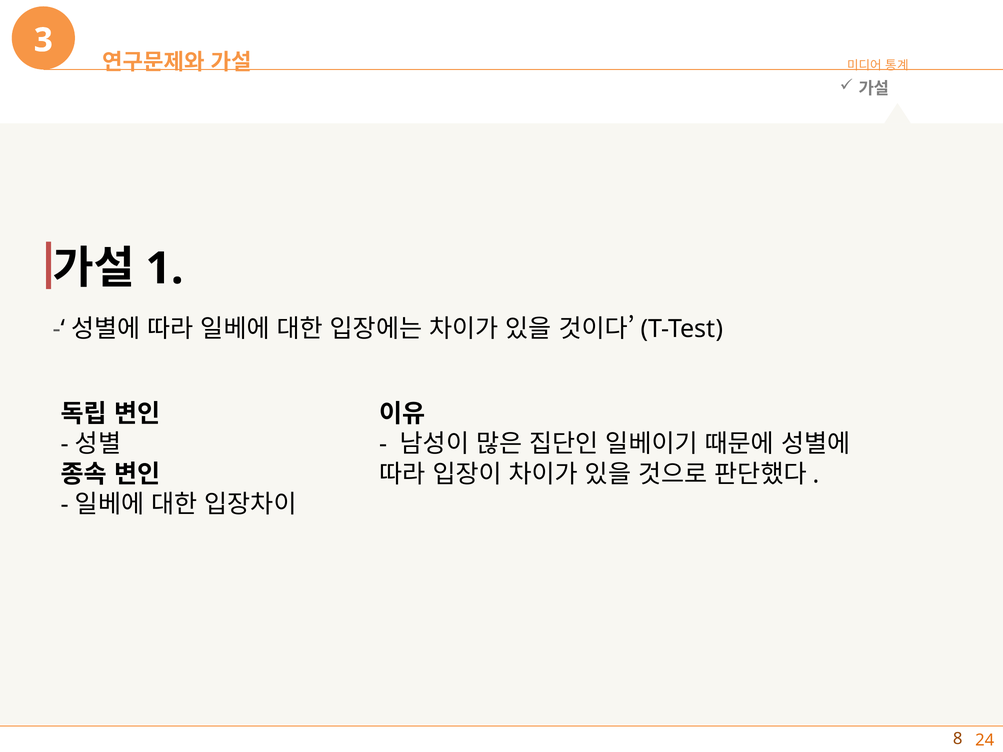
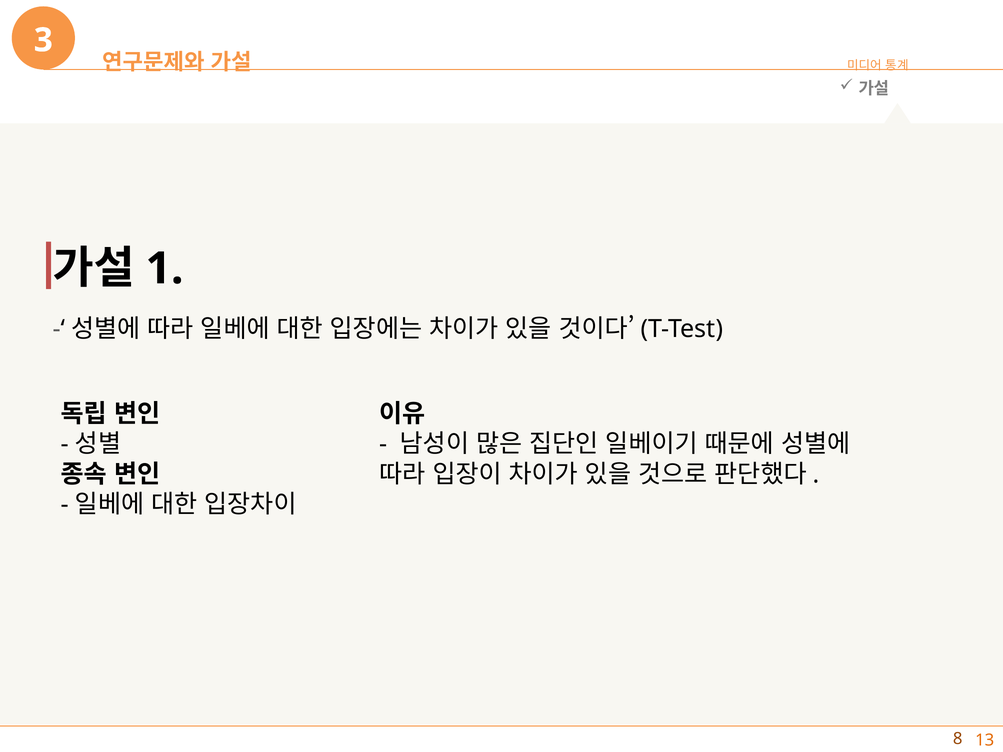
24: 24 -> 13 (985, 741)
